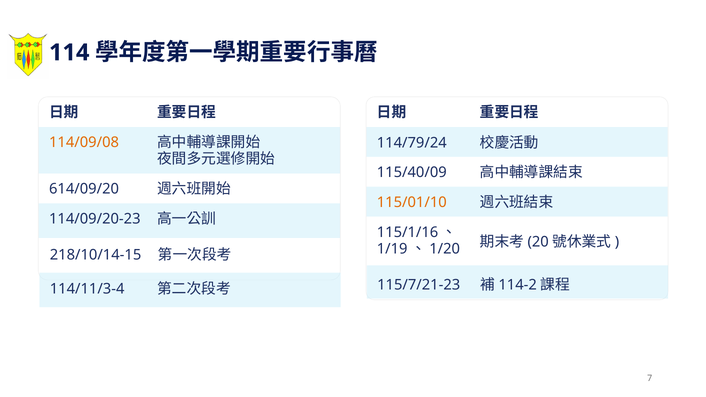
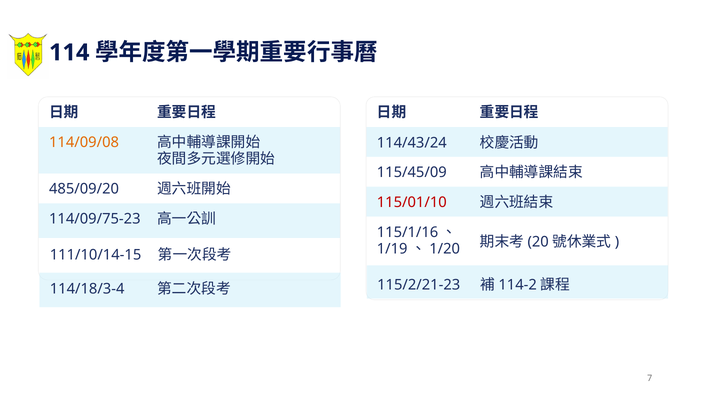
114/79/24: 114/79/24 -> 114/43/24 (412, 143)
115/40/09: 115/40/09 -> 115/45/09 (412, 173)
614/09/20: 614/09/20 -> 485/09/20 (84, 189)
115/01/10 colour: orange -> red (412, 203)
114/09/20-23: 114/09/20-23 -> 114/09/75-23 (95, 219)
218/10/14-15: 218/10/14-15 -> 111/10/14-15 (96, 255)
115/7/21-23: 115/7/21-23 -> 115/2/21-23 (419, 285)
114/11/3-4: 114/11/3-4 -> 114/18/3-4 (87, 289)
